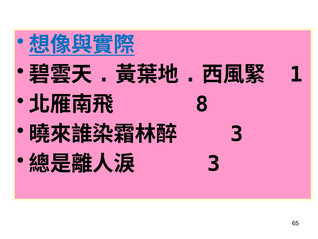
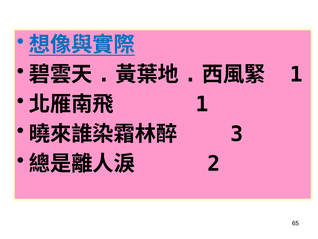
8: 8 -> 1 (202, 104)
3: 3 -> 2 (214, 164)
